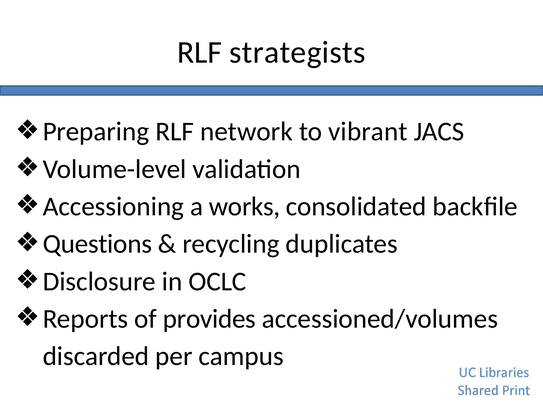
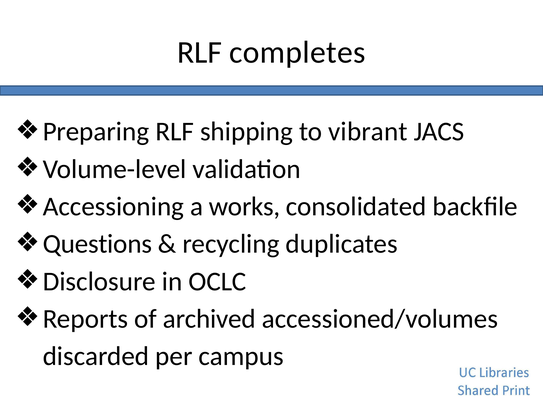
strategists: strategists -> completes (297, 52)
network: network -> shipping (246, 132)
provides: provides -> archived (209, 319)
